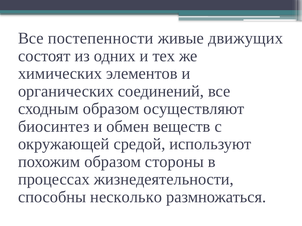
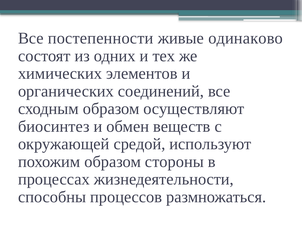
движущих: движущих -> одинаково (246, 38)
несколько: несколько -> процессов (126, 197)
